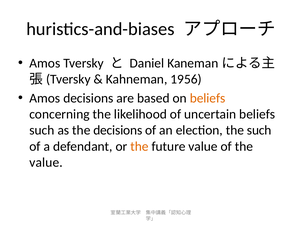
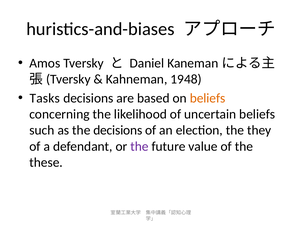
1956: 1956 -> 1948 (186, 79)
Amos: Amos -> Tasks (45, 98)
the such: such -> they (259, 131)
the colour: orange -> purple (139, 147)
value: value -> these (46, 163)
